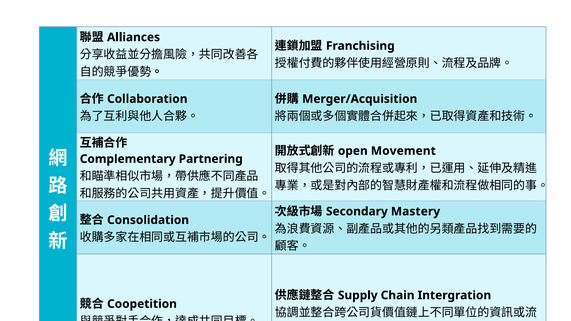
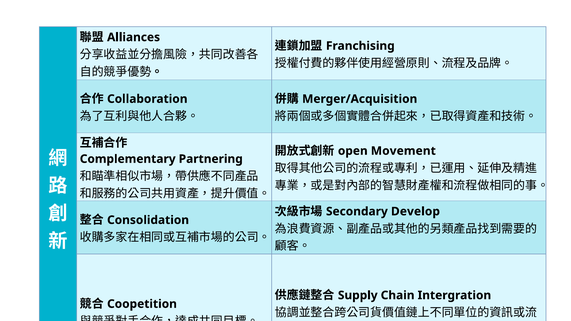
Mastery: Mastery -> Develop (415, 212)
